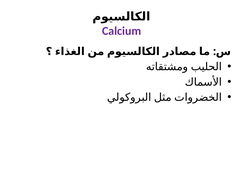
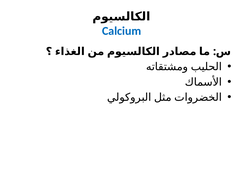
Calcium colour: purple -> blue (122, 31)
